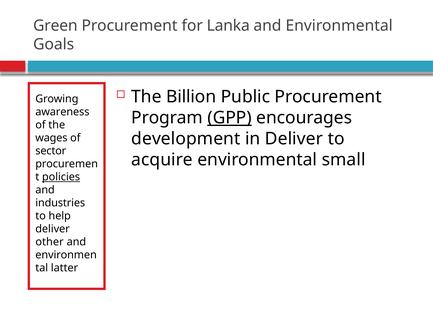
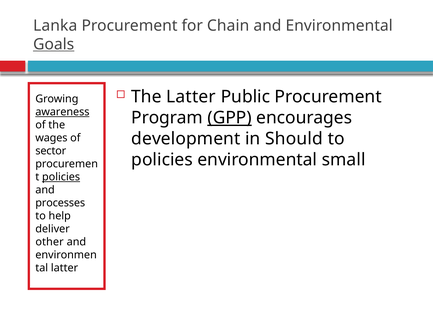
Green: Green -> Lanka (55, 26)
Lanka: Lanka -> Chain (228, 26)
Goals underline: none -> present (54, 44)
The Billion: Billion -> Latter (191, 97)
awareness underline: none -> present (62, 112)
in Deliver: Deliver -> Should (294, 139)
acquire: acquire -> policies (162, 160)
industries: industries -> processes (60, 203)
